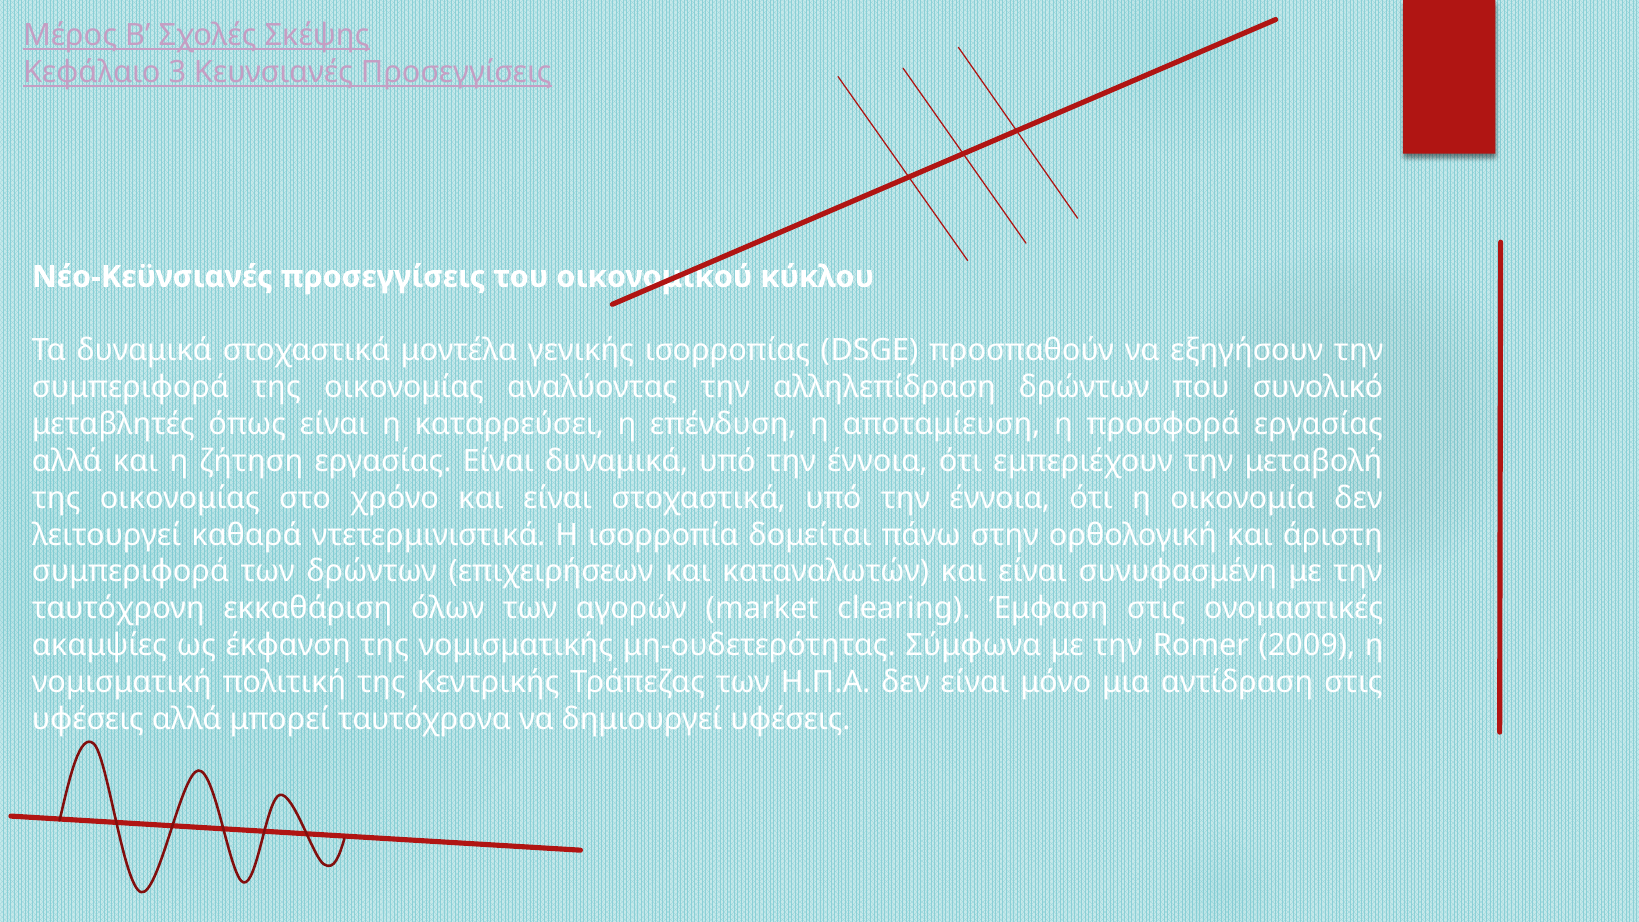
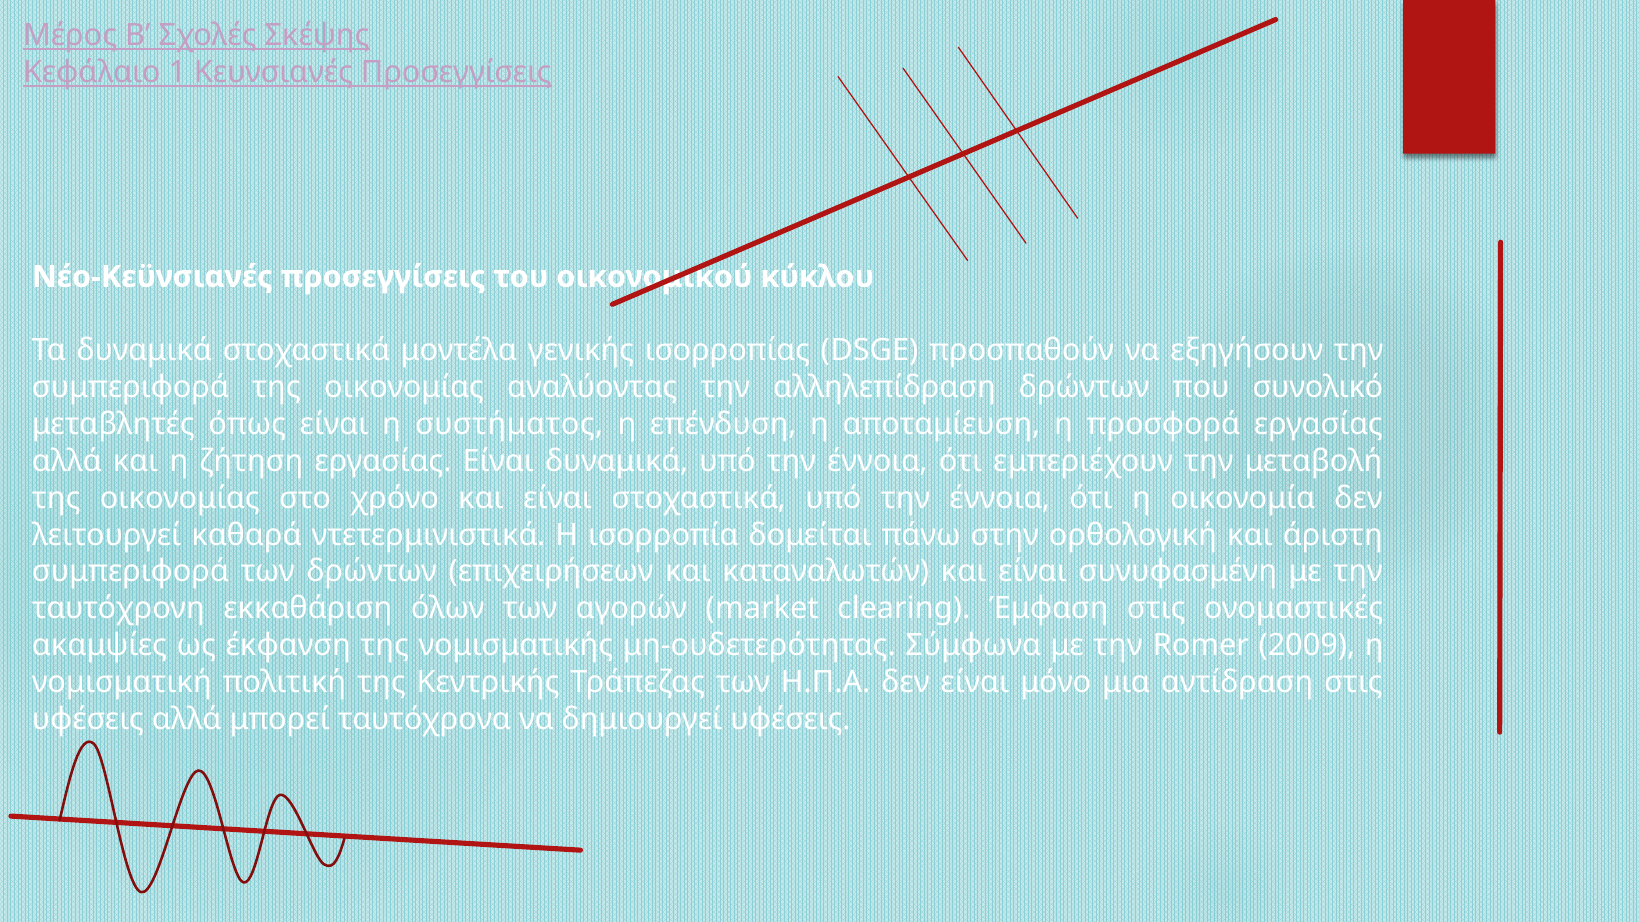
3: 3 -> 1 (177, 72)
καταρρεύσει: καταρρεύσει -> συστήματος (509, 424)
